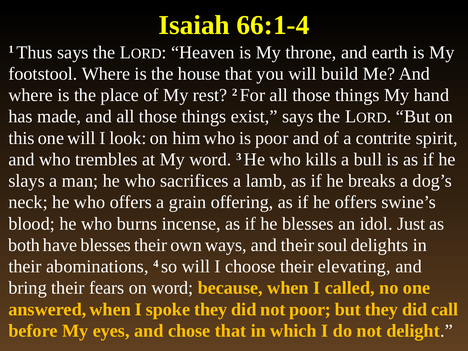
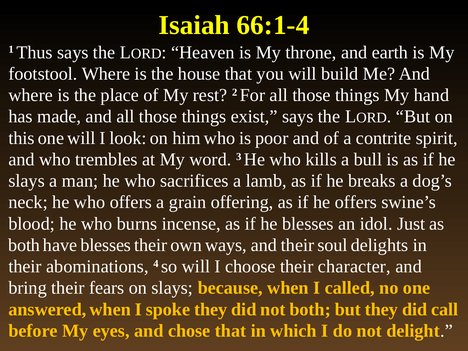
elevating: elevating -> character (354, 267)
on word: word -> slays (172, 288)
not poor: poor -> both (310, 309)
